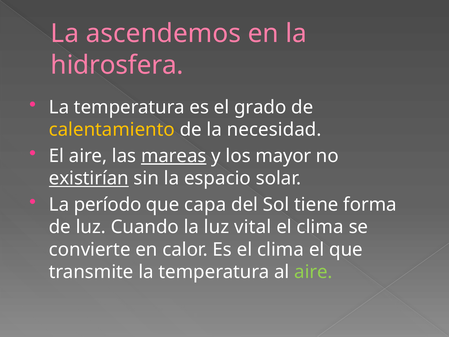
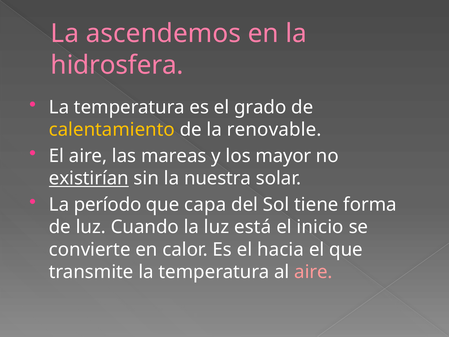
necesidad: necesidad -> renovable (274, 130)
mareas underline: present -> none (174, 156)
espacio: espacio -> nuestra (218, 178)
vital: vital -> está (253, 227)
clima: clima -> inicio (320, 227)
Es el clima: clima -> hacia (281, 249)
aire colour: light green -> pink (313, 272)
